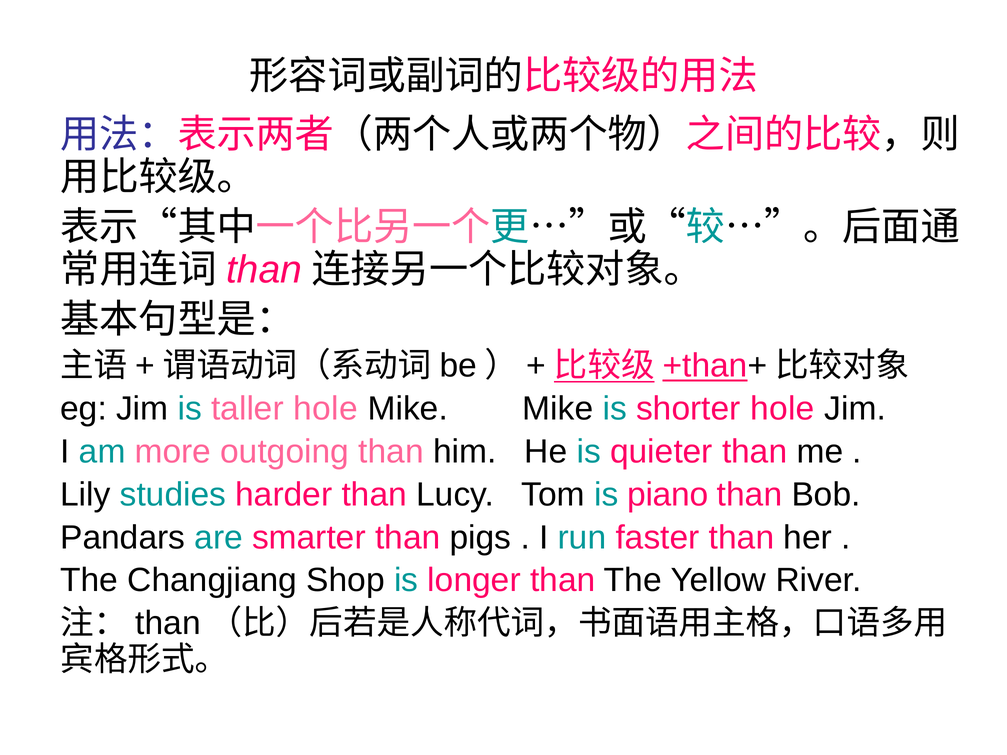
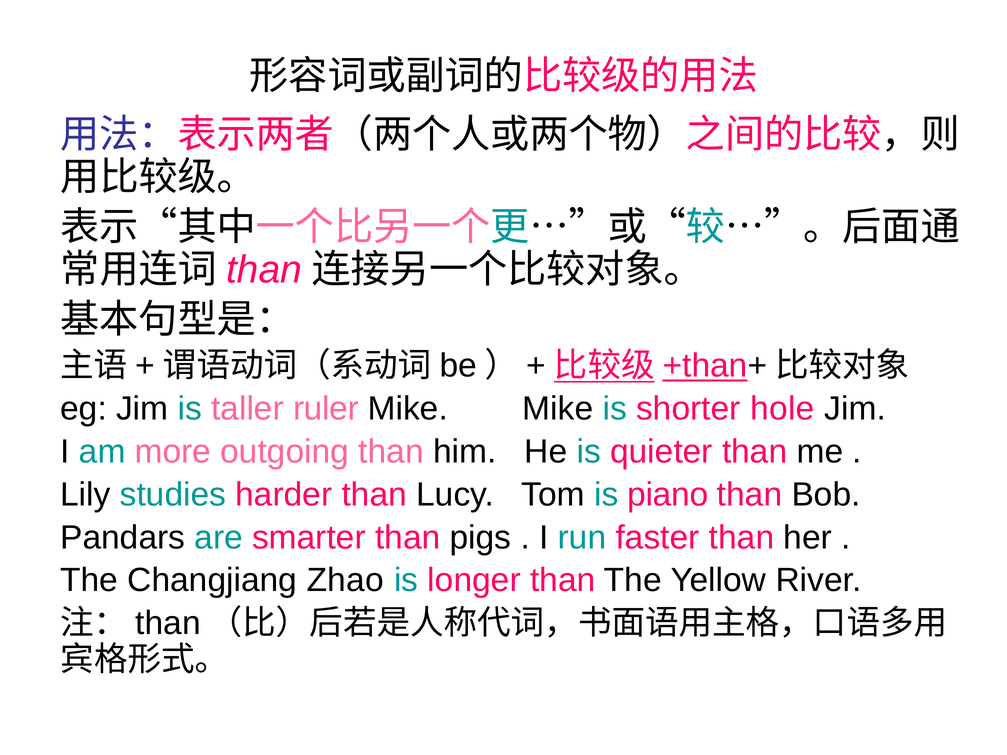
taller hole: hole -> ruler (326, 409)
Shop: Shop -> Zhao (345, 581)
